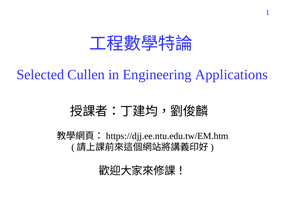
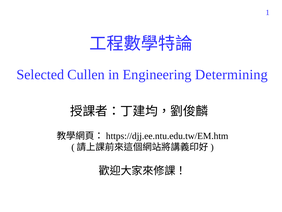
Applications: Applications -> Determining (231, 75)
